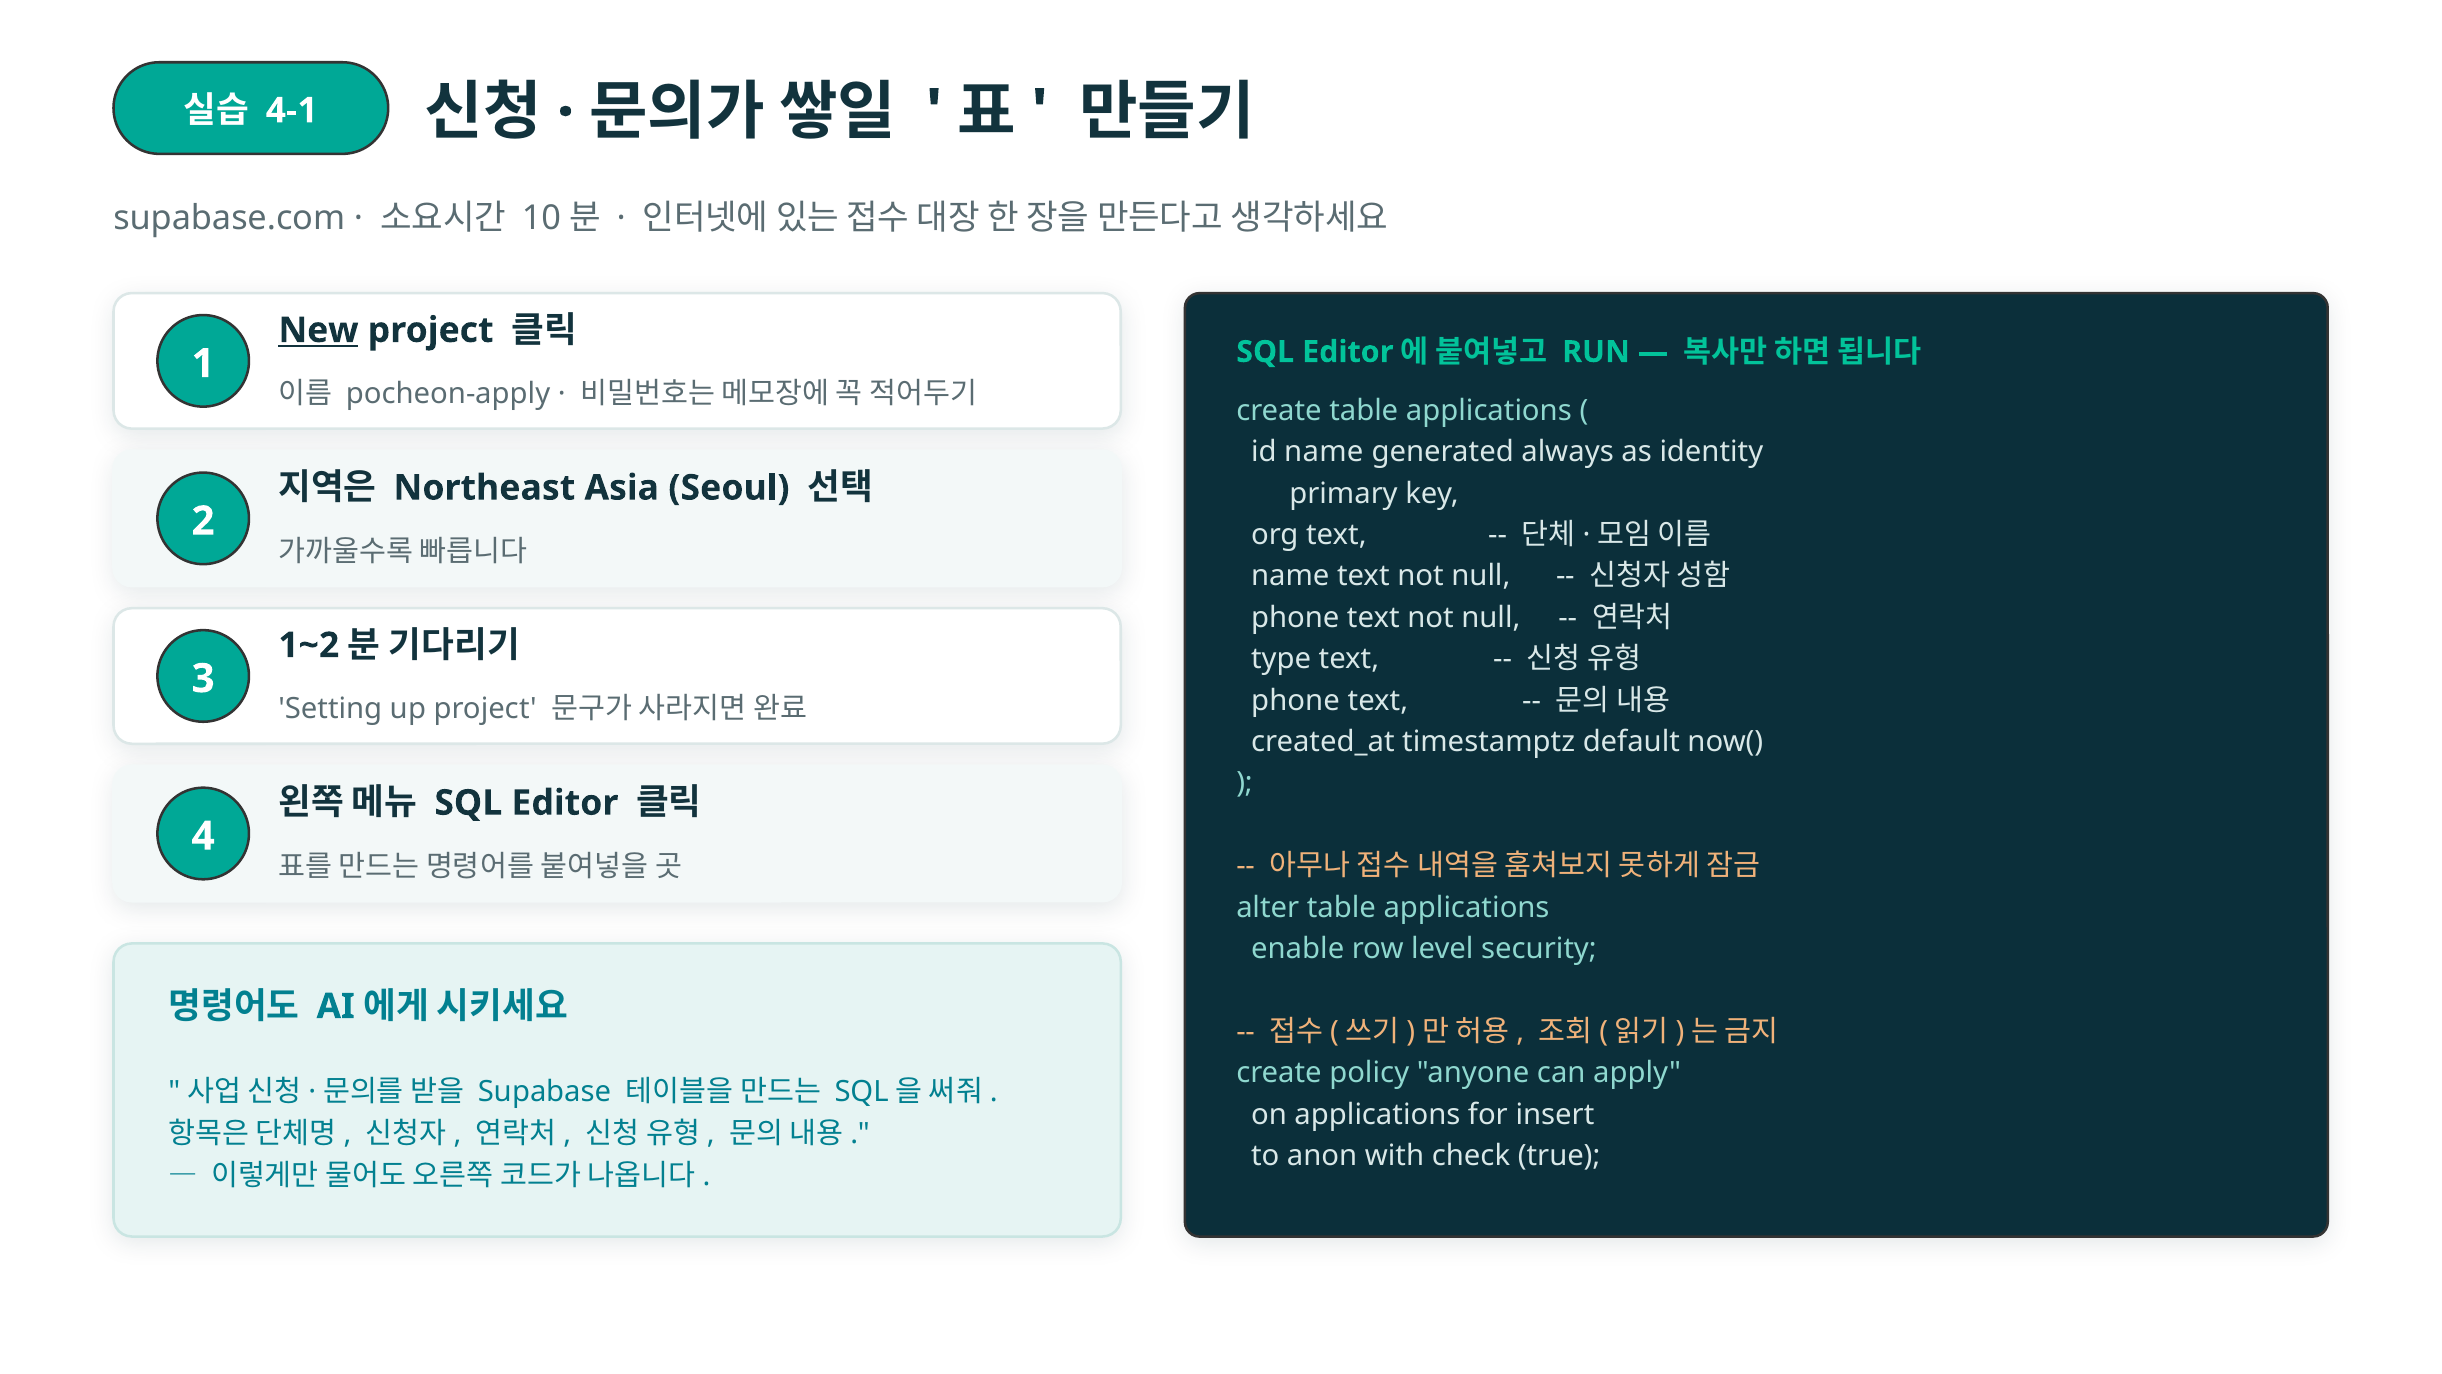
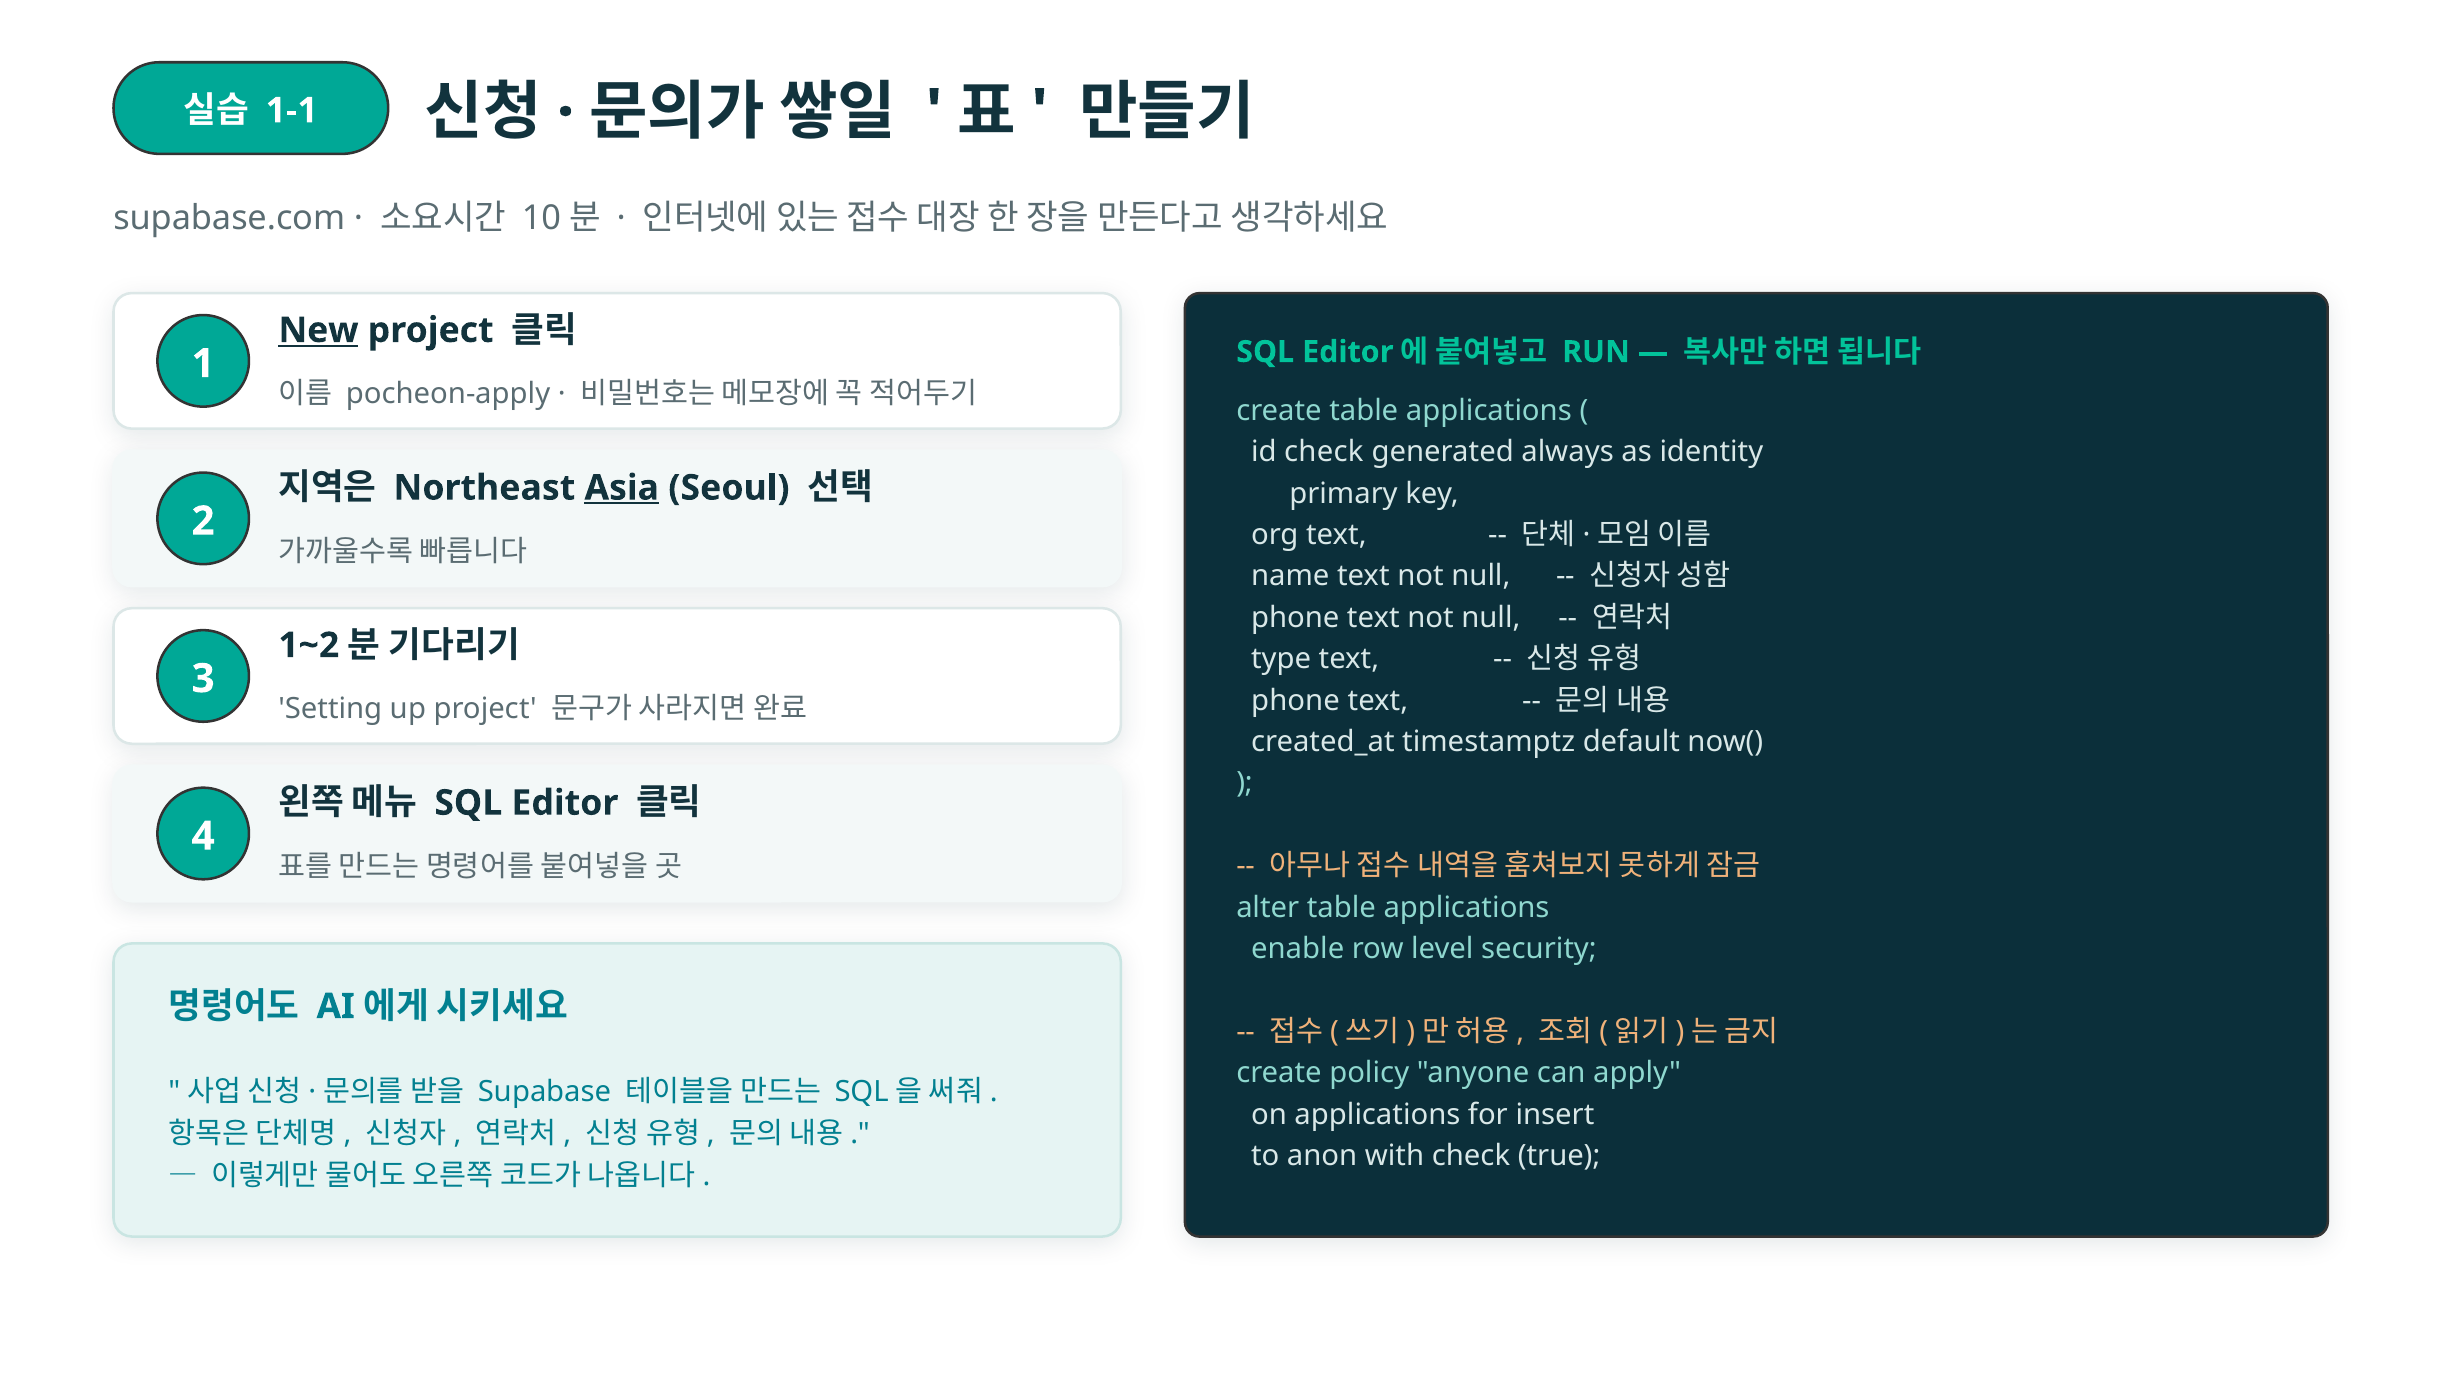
4-1: 4-1 -> 1-1 (292, 110)
id name: name -> check (1324, 452)
Asia underline: none -> present (622, 488)
